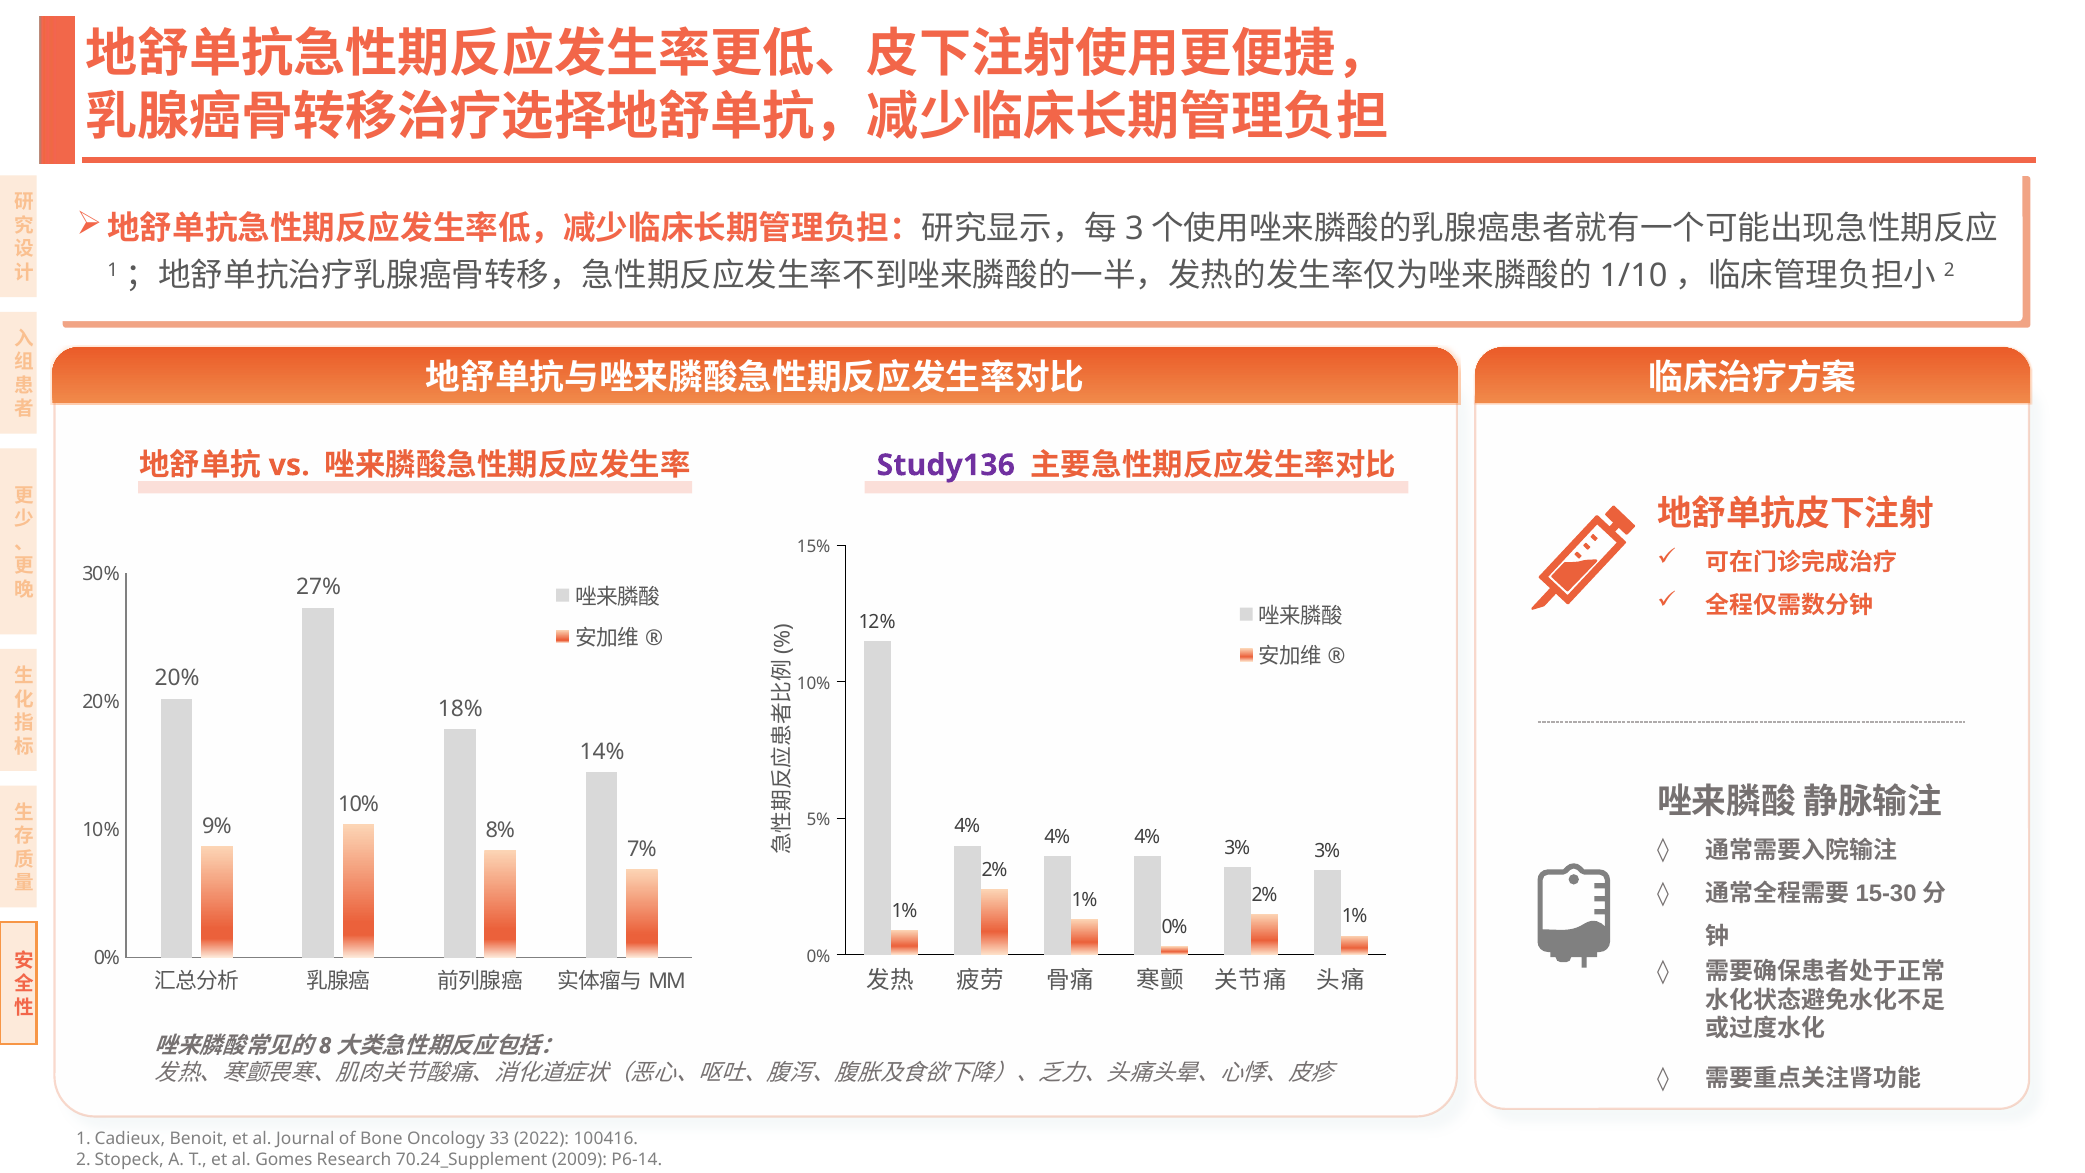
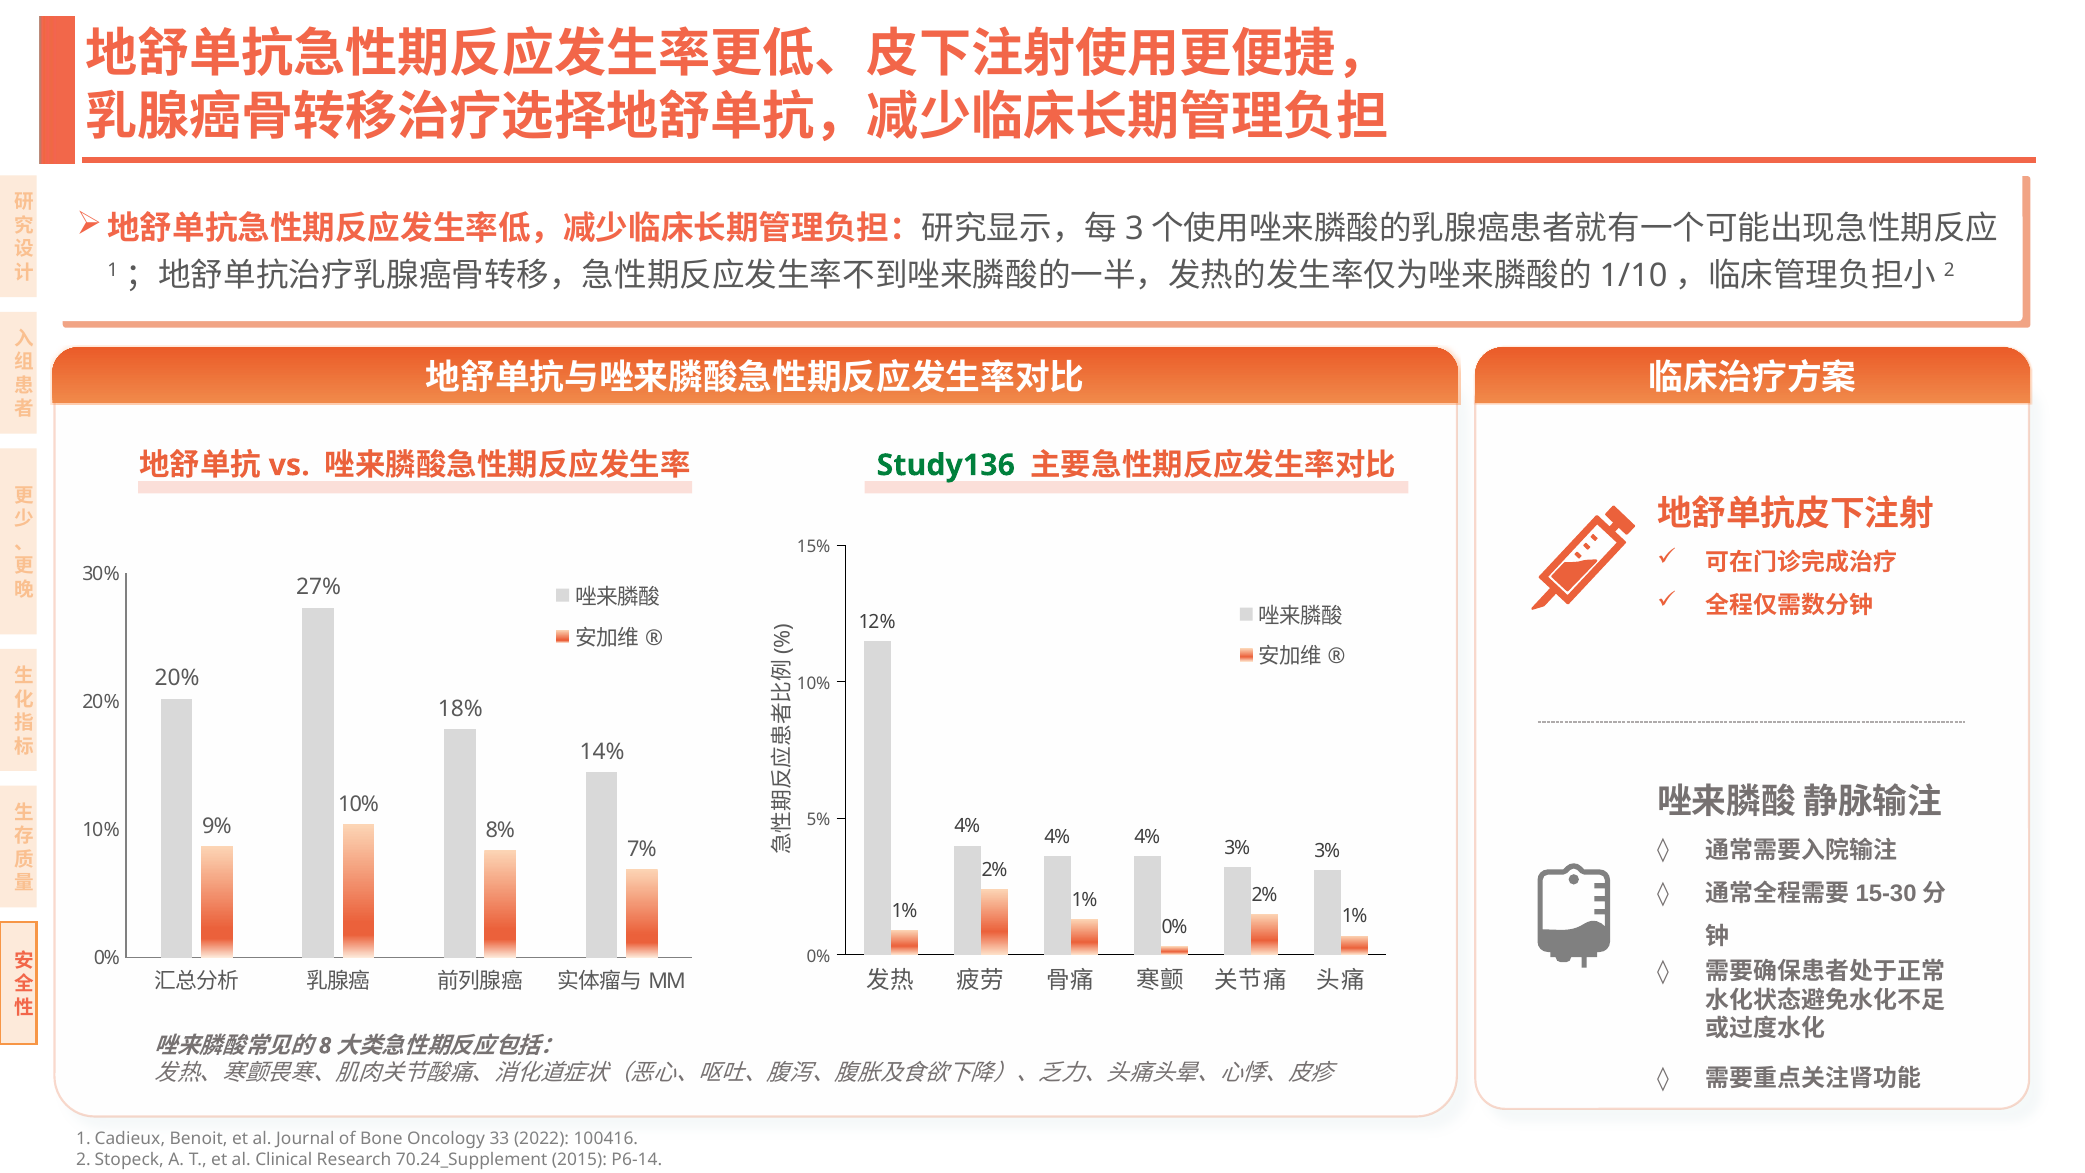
Study136 colour: purple -> green (946, 465)
Gomes: Gomes -> Clinical (284, 1159)
2009: 2009 -> 2015 (579, 1159)
